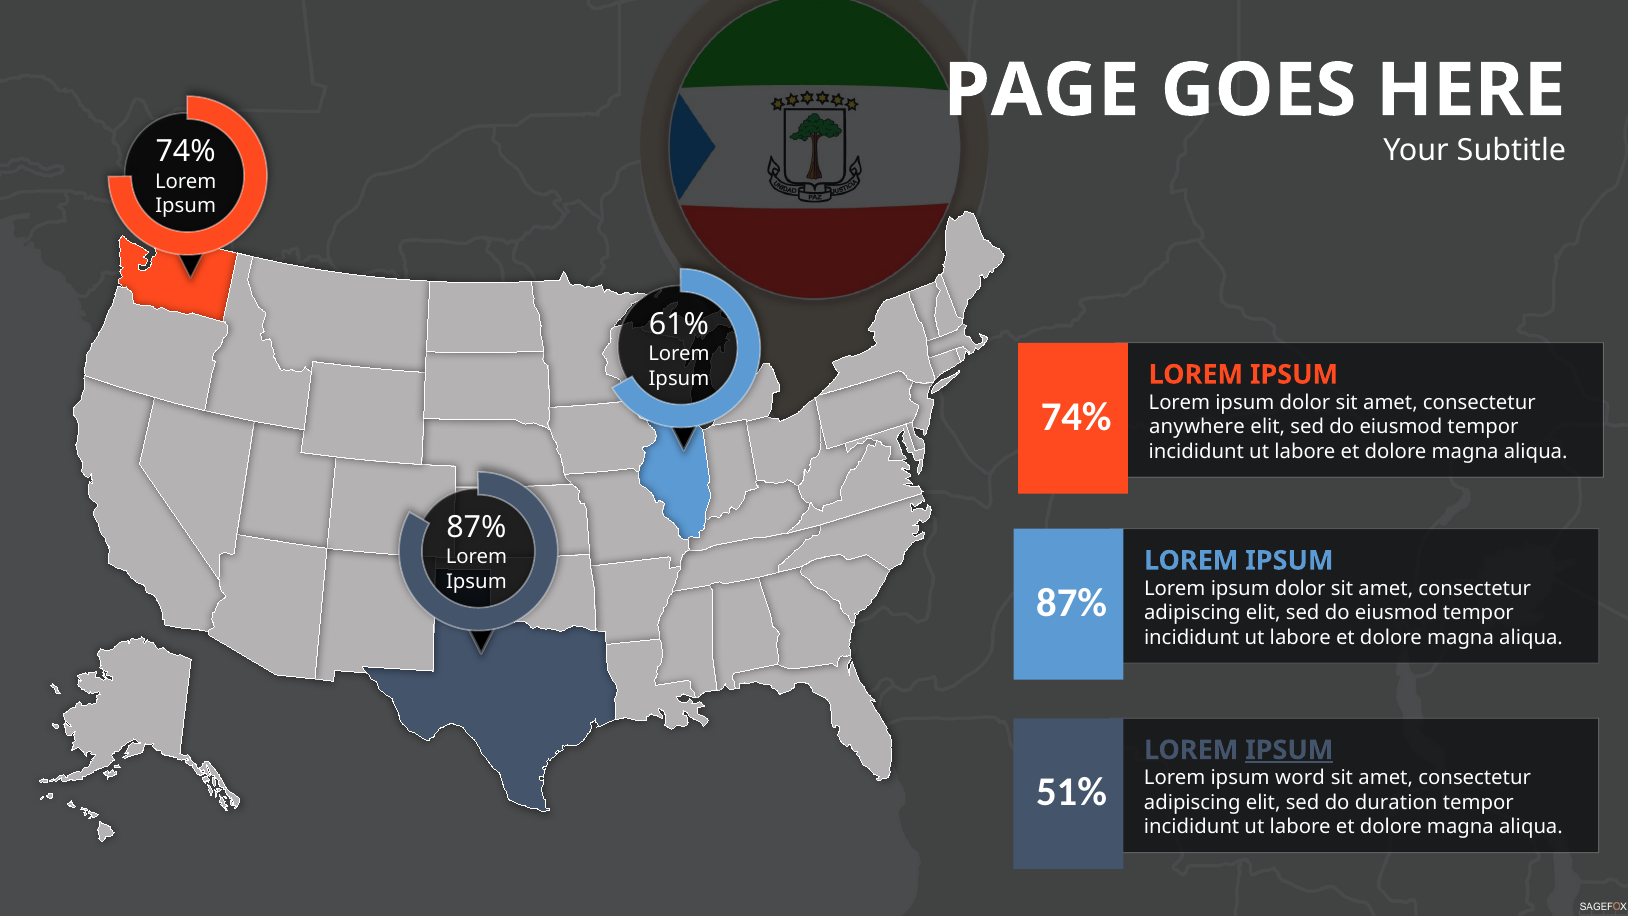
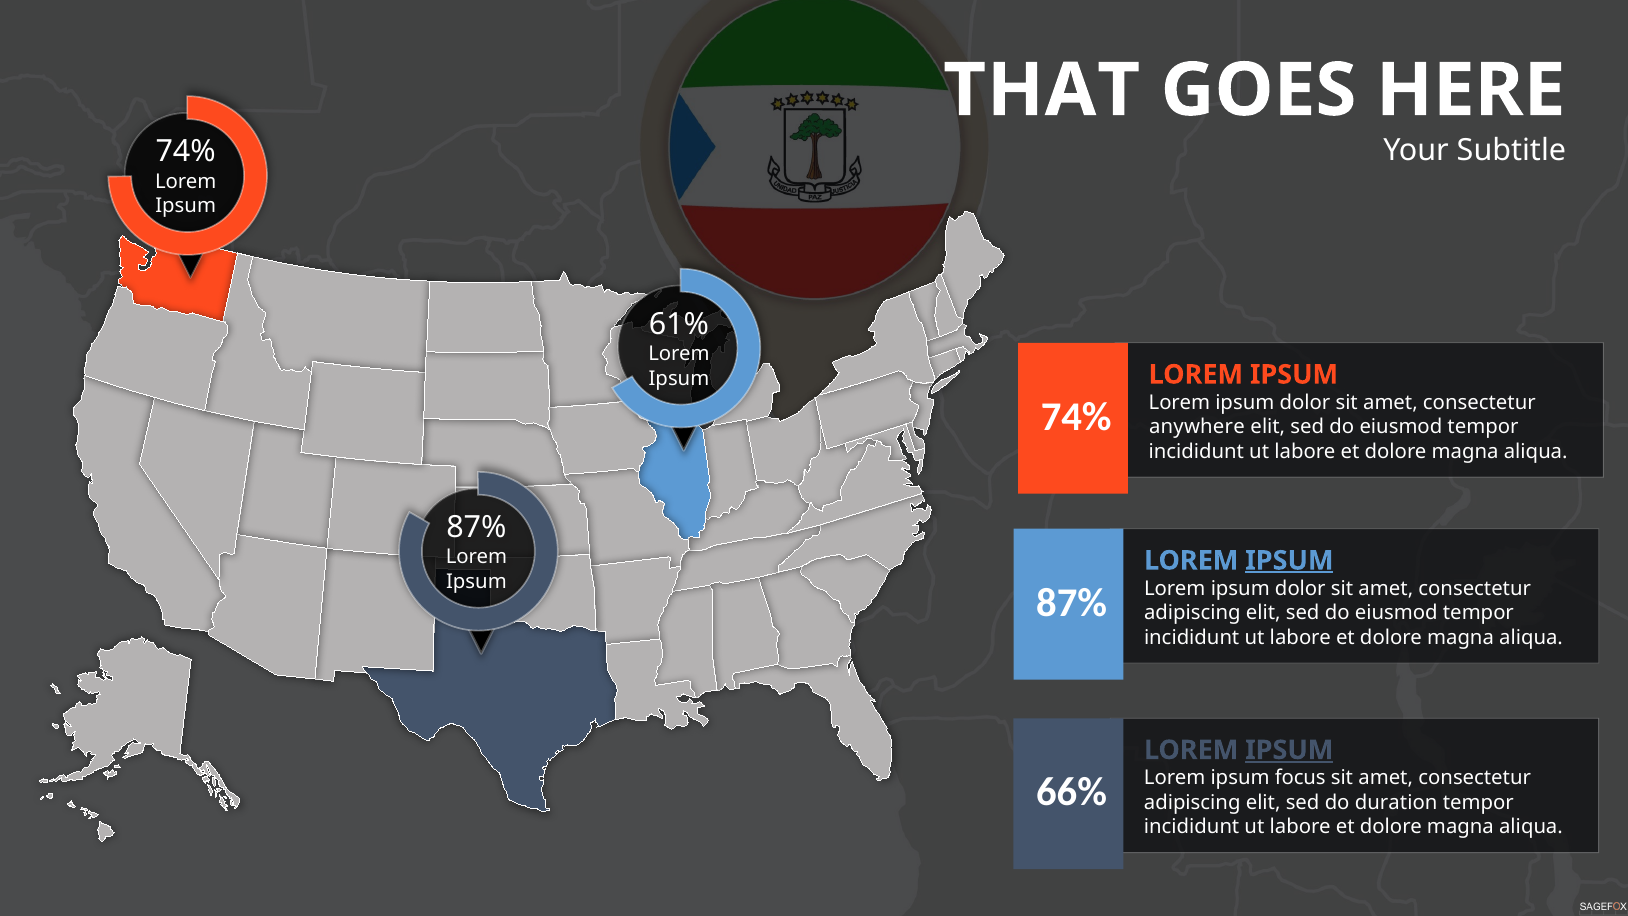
PAGE: PAGE -> THAT (1042, 90)
IPSUM underline: none -> present (1289, 560)
word: word -> focus (1300, 778)
51%: 51% -> 66% (1072, 792)
